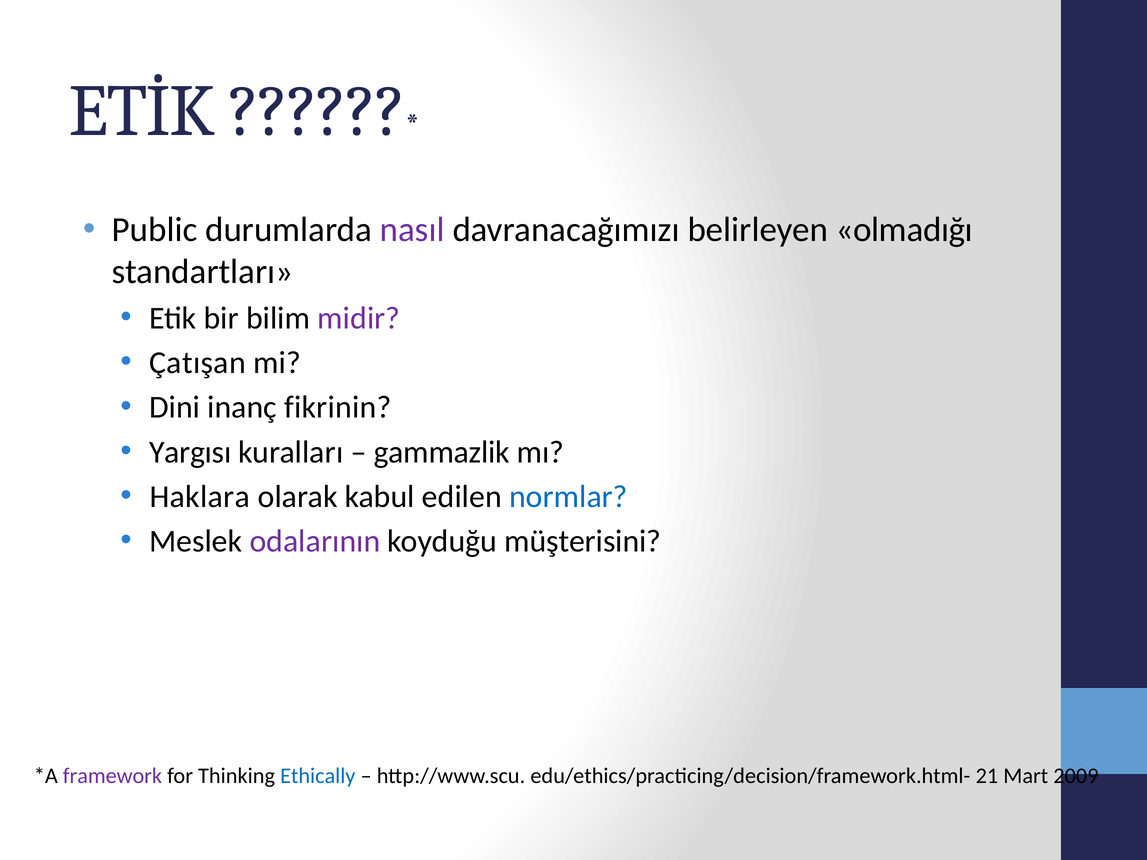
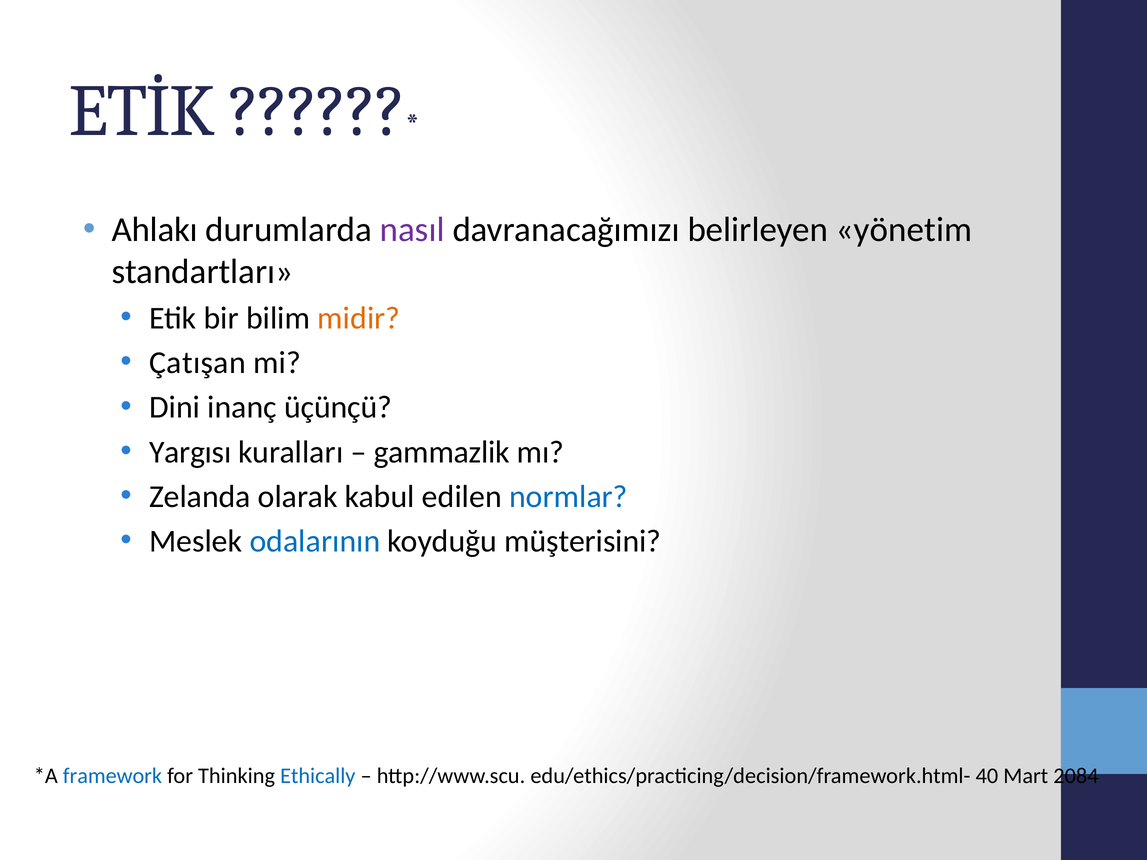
Public: Public -> Ahlakı (155, 230)
olmadığı: olmadığı -> yönetim (904, 230)
midir colour: purple -> orange (359, 318)
fikrinin: fikrinin -> üçünçü (338, 408)
Haklara: Haklara -> Zelanda (200, 497)
odalarının colour: purple -> blue (315, 541)
framework colour: purple -> blue (112, 776)
21: 21 -> 40 (987, 776)
2009: 2009 -> 2084 (1076, 776)
